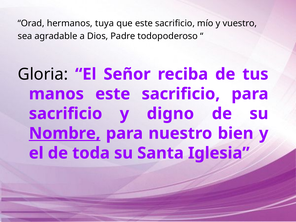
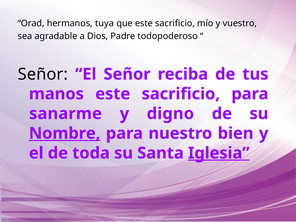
Gloria: Gloria -> Señor (43, 74)
sacrificio: sacrificio -> sanarme (65, 114)
Iglesia underline: none -> present (219, 153)
